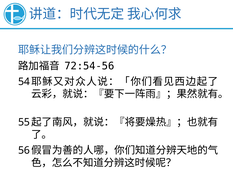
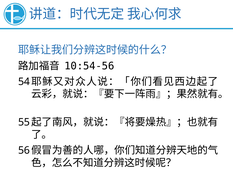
72:54-56: 72:54-56 -> 10:54-56 (89, 66)
